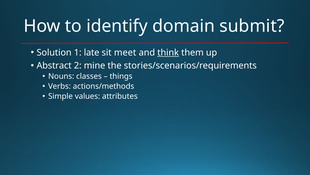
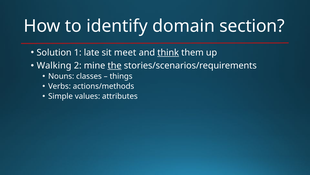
submit: submit -> section (252, 26)
Abstract: Abstract -> Walking (54, 65)
the underline: none -> present (115, 65)
